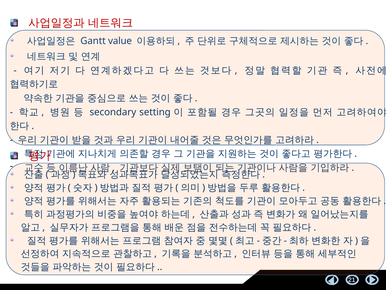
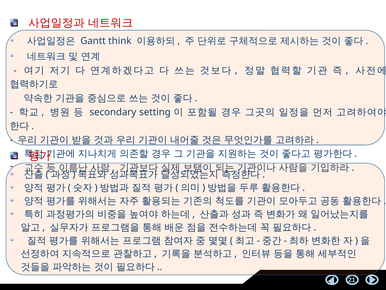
value: value -> think (120, 41)
